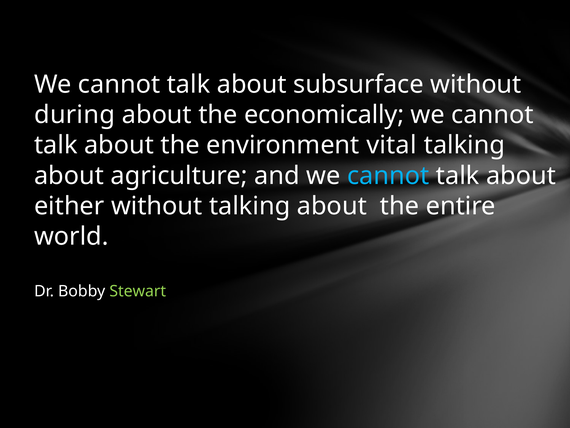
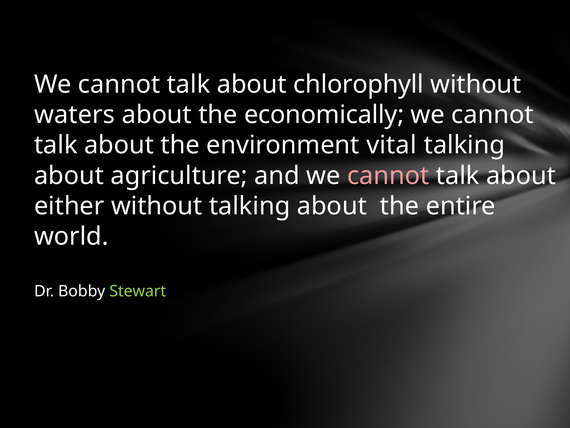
subsurface: subsurface -> chlorophyll (359, 84)
during: during -> waters (75, 115)
cannot colour: light blue -> pink (388, 176)
